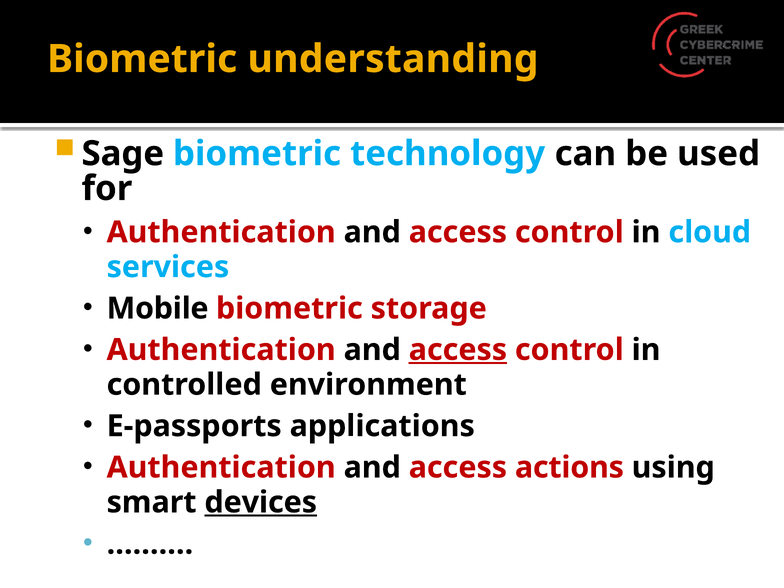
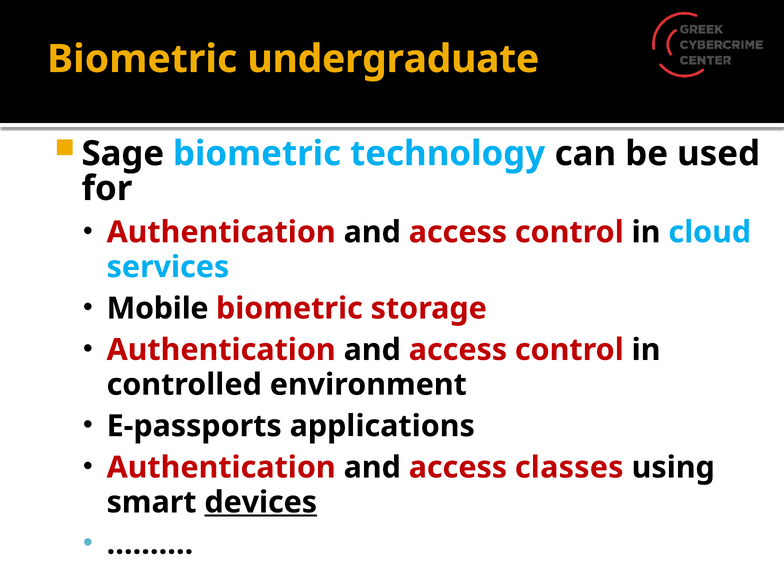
understanding: understanding -> undergraduate (393, 59)
access underline: present -> none (458, 350)
actions: actions -> classes (569, 467)
